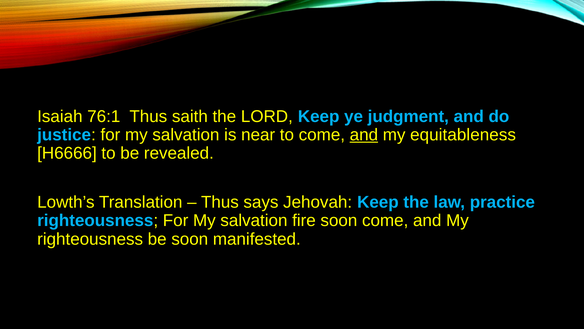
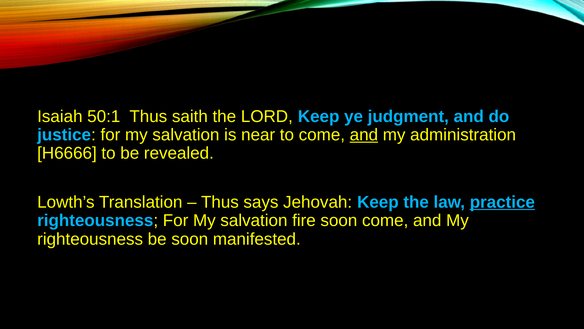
76:1: 76:1 -> 50:1 (104, 116)
equitableness: equitableness -> administration (463, 135)
practice underline: none -> present (502, 202)
